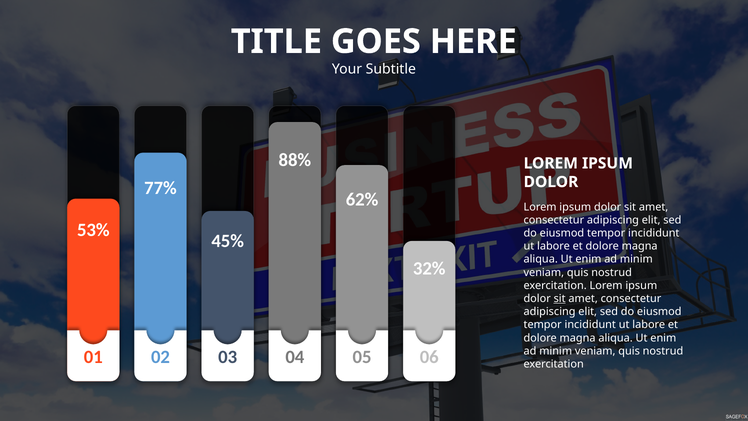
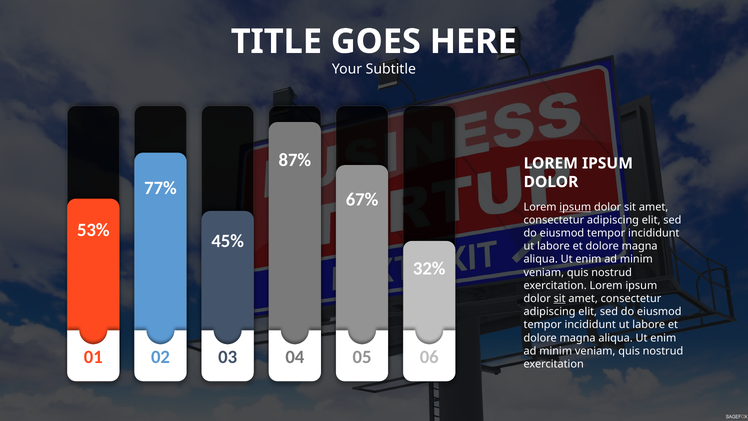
88%: 88% -> 87% (295, 160)
62%: 62% -> 67% (362, 199)
ipsum underline: none -> present (575, 207)
